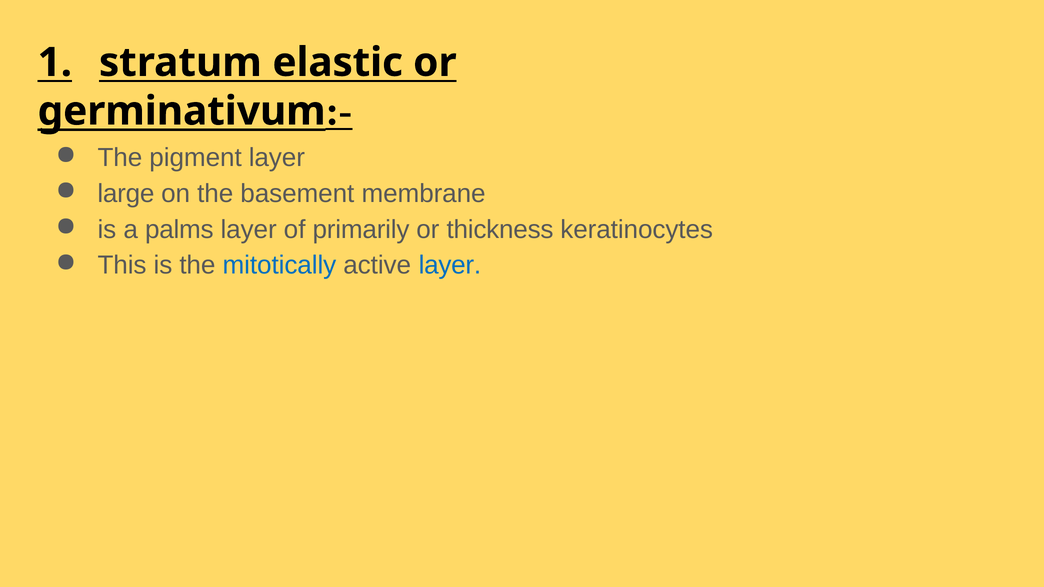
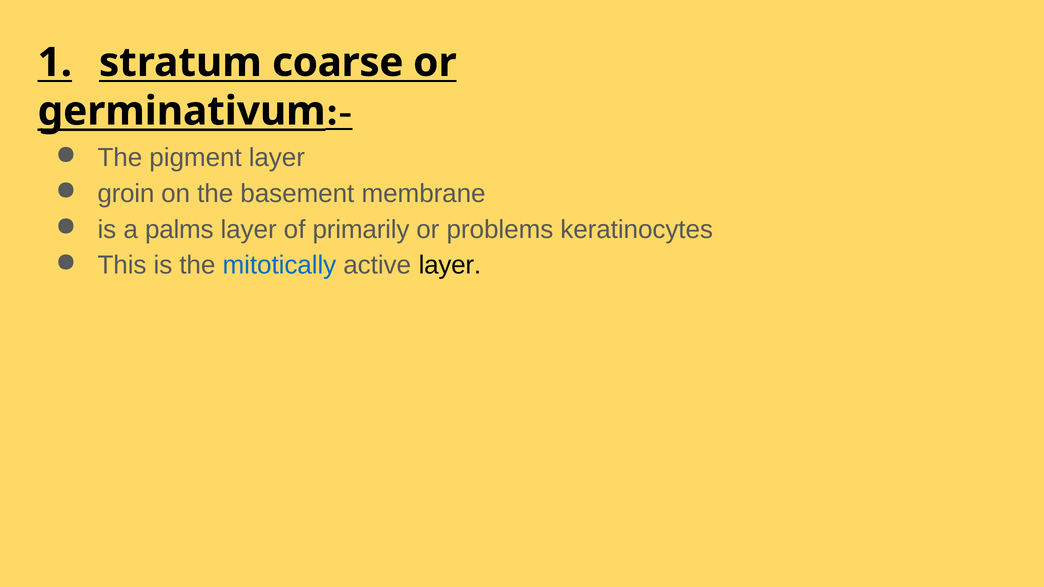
elastic: elastic -> coarse (338, 63)
large: large -> groin (126, 194)
thickness: thickness -> problems (500, 230)
layer colour: blue -> black (450, 265)
